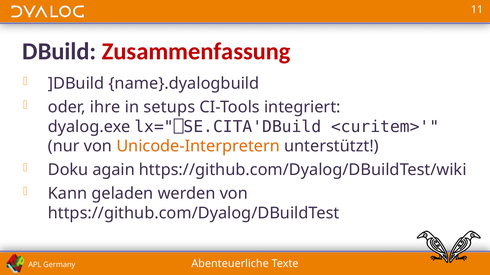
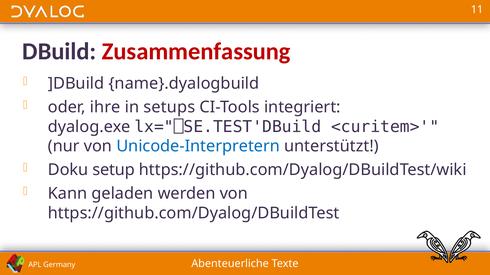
lx="⎕SE.CITA'DBuild: lx="⎕SE.CITA'DBuild -> lx="⎕SE.TEST'DBuild (228, 127)
Unicode-Interpretern colour: orange -> blue (198, 147)
again: again -> setup (114, 170)
